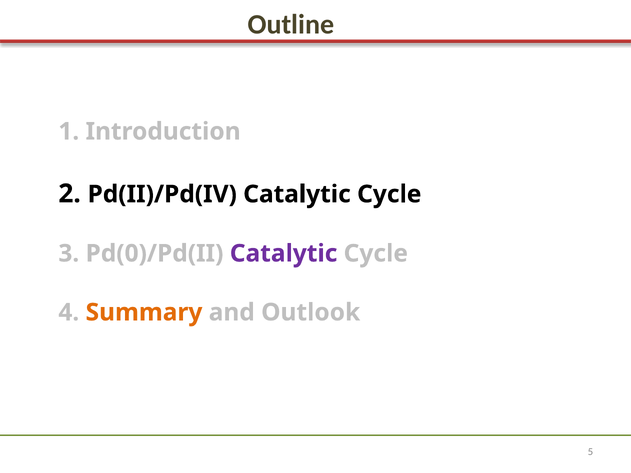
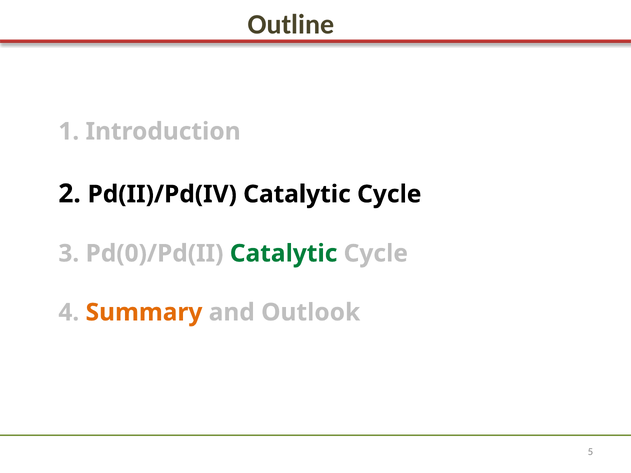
Catalytic colour: purple -> green (284, 254)
